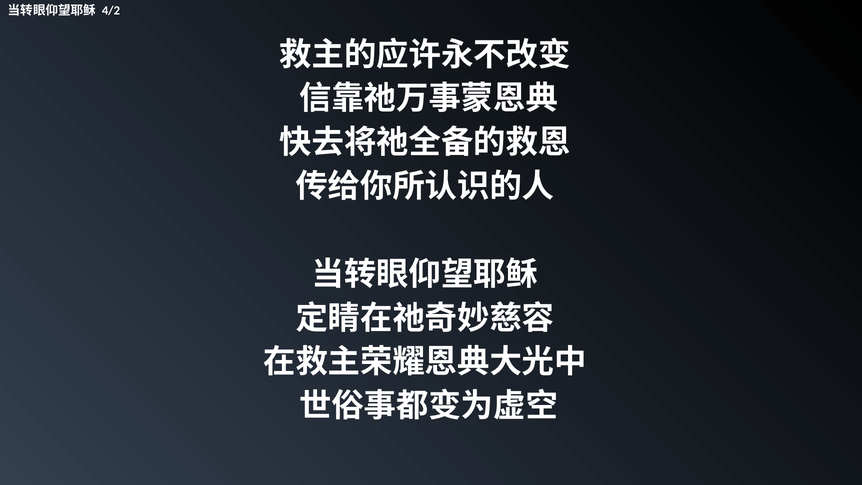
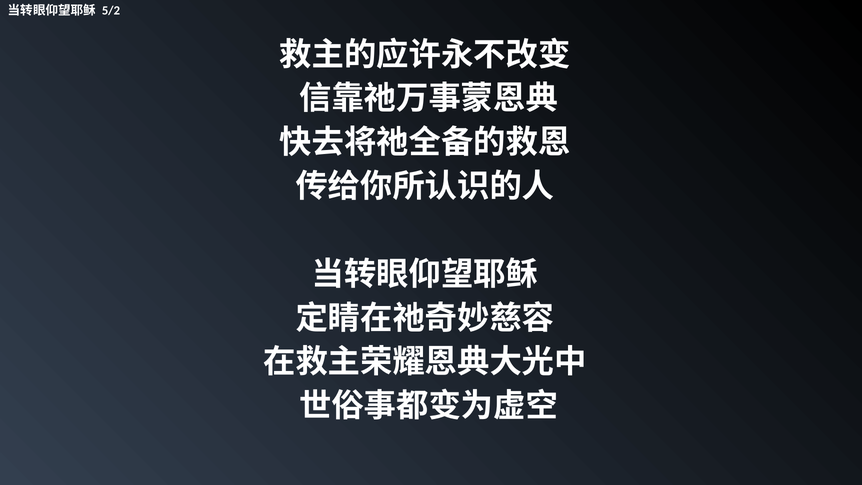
4/2: 4/2 -> 5/2 (111, 11)
